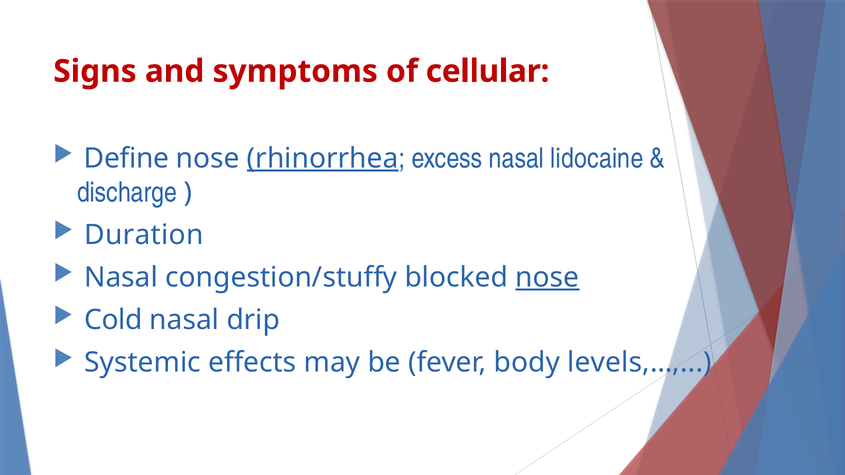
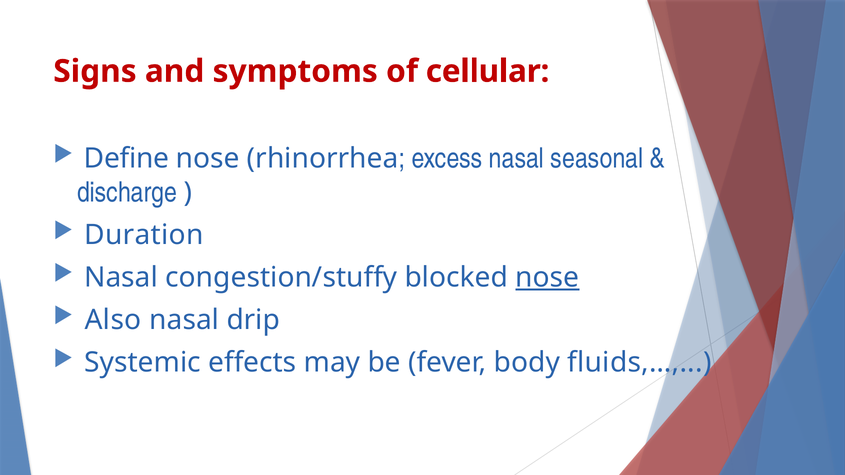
rhinorrhea underline: present -> none (323, 159)
lidocaine: lidocaine -> seasonal (597, 159)
Cold: Cold -> Also (113, 320)
levels,…: levels,… -> fluids,… (639, 363)
